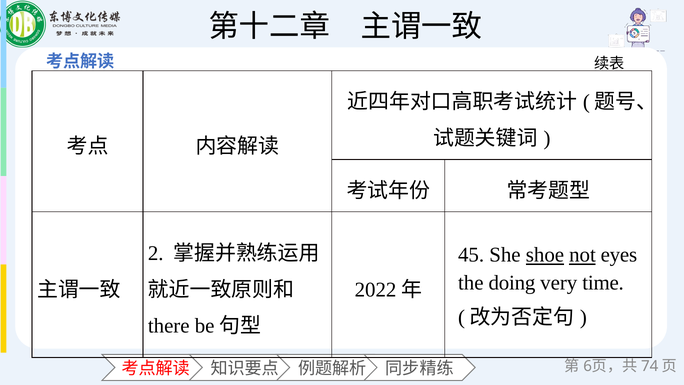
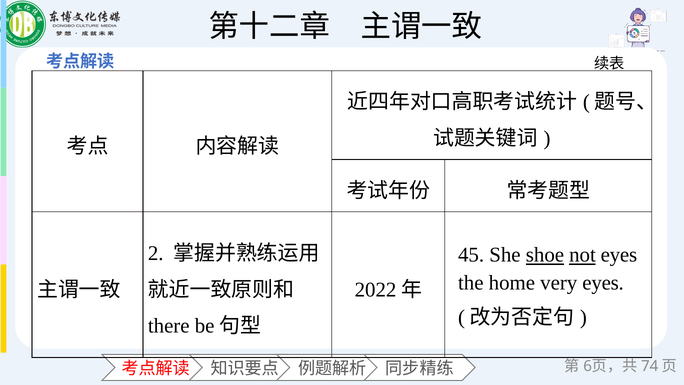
doing: doing -> home (512, 283)
very time: time -> eyes (603, 283)
